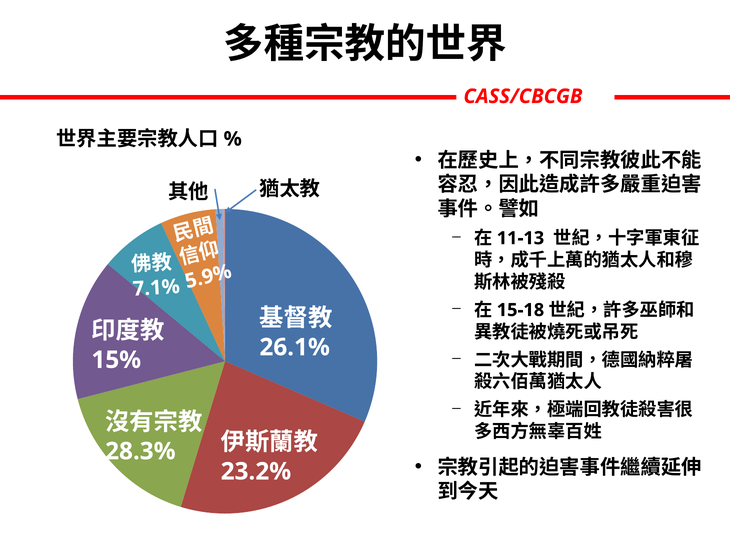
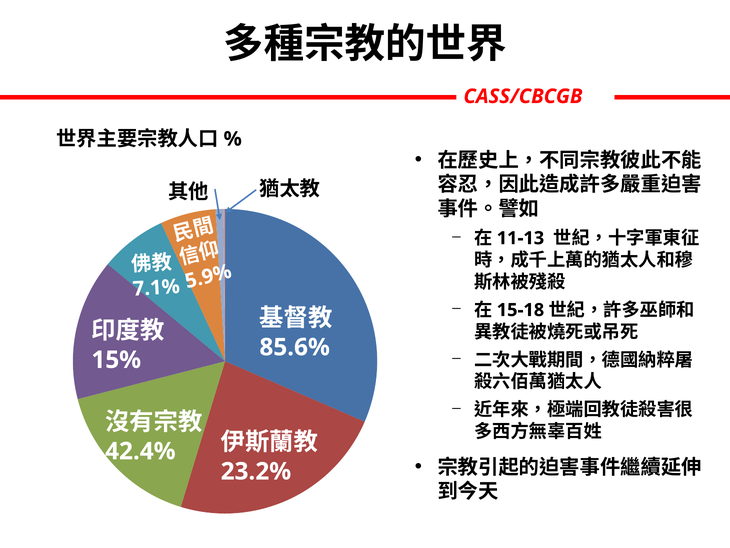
26.1%: 26.1% -> 85.6% (295, 347)
28.3%: 28.3% -> 42.4% (140, 451)
